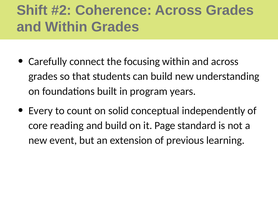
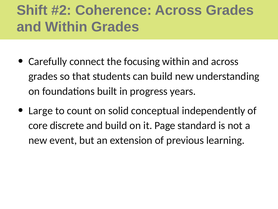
program: program -> progress (149, 91)
Every: Every -> Large (41, 110)
reading: reading -> discrete (67, 125)
